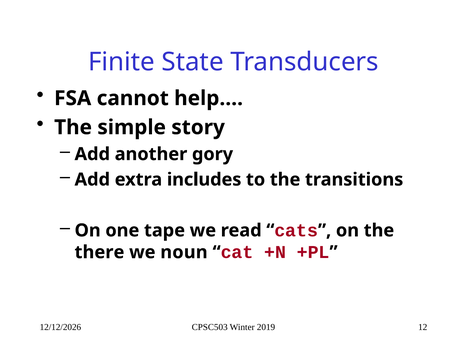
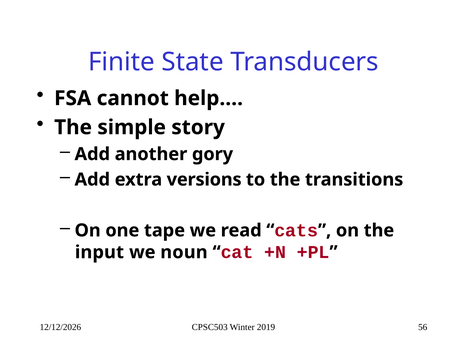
includes: includes -> versions (204, 180)
there: there -> input (99, 252)
12: 12 -> 56 (423, 328)
